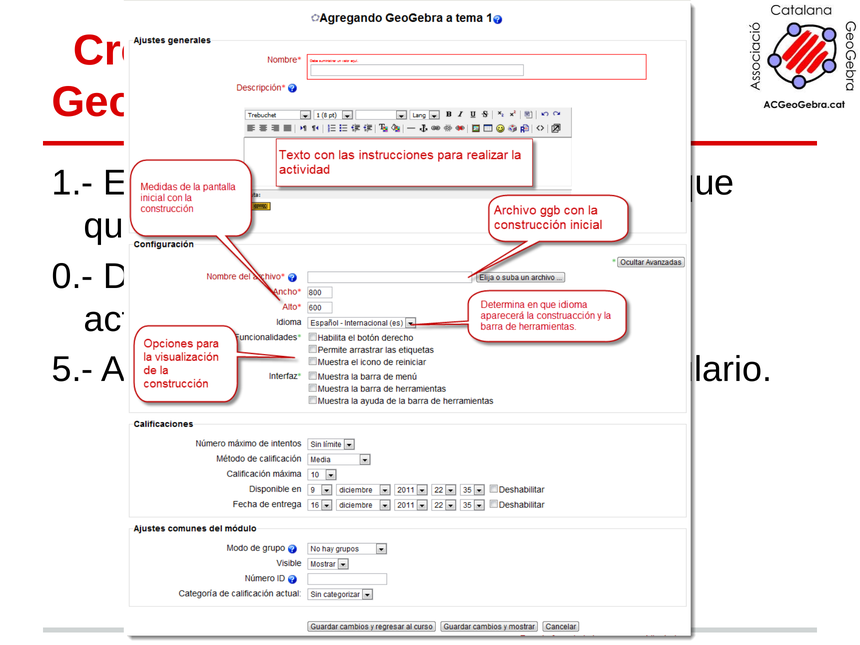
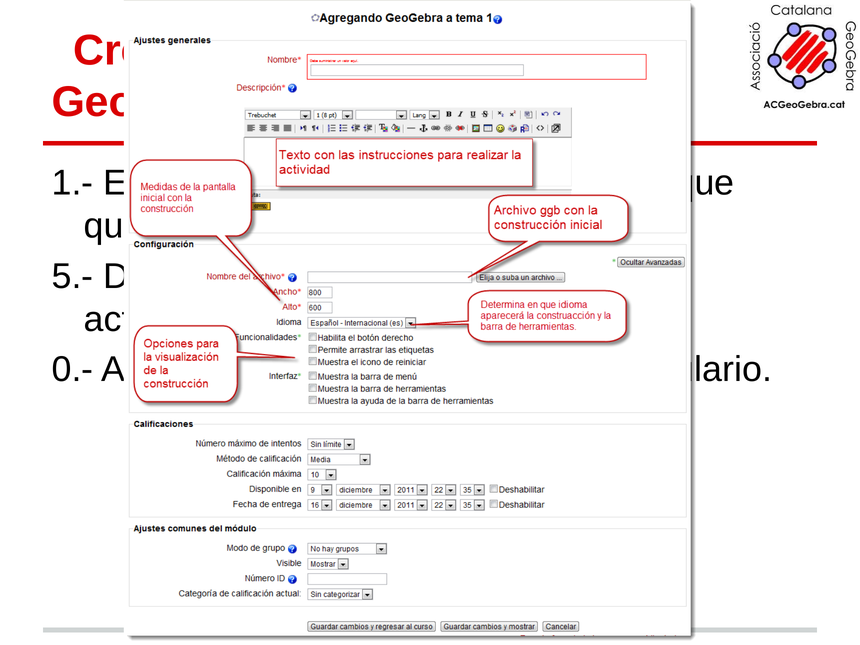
0.-: 0.- -> 5.- (72, 276)
5.-: 5.- -> 0.- (72, 369)
